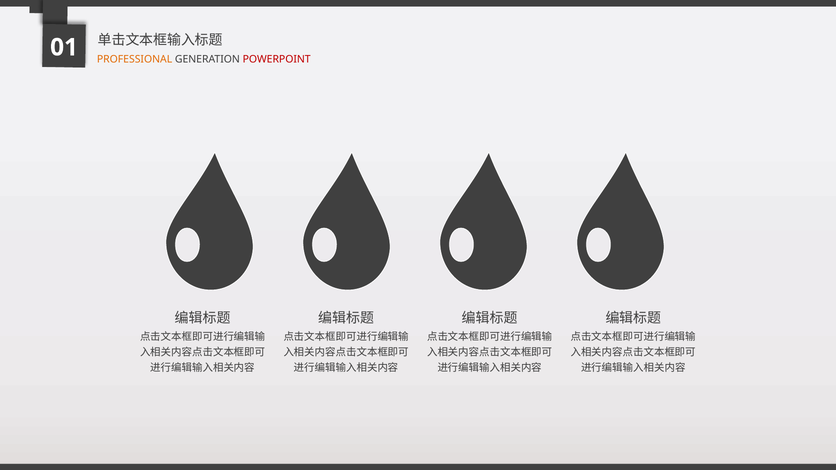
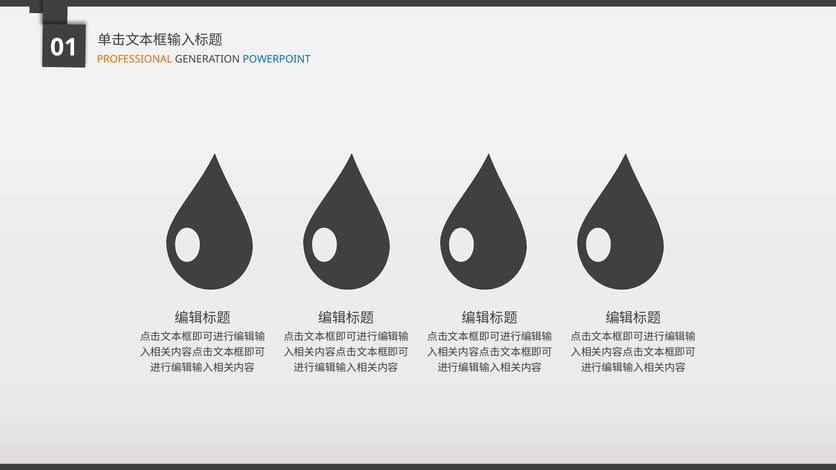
POWERPOINT colour: red -> blue (277, 59)
